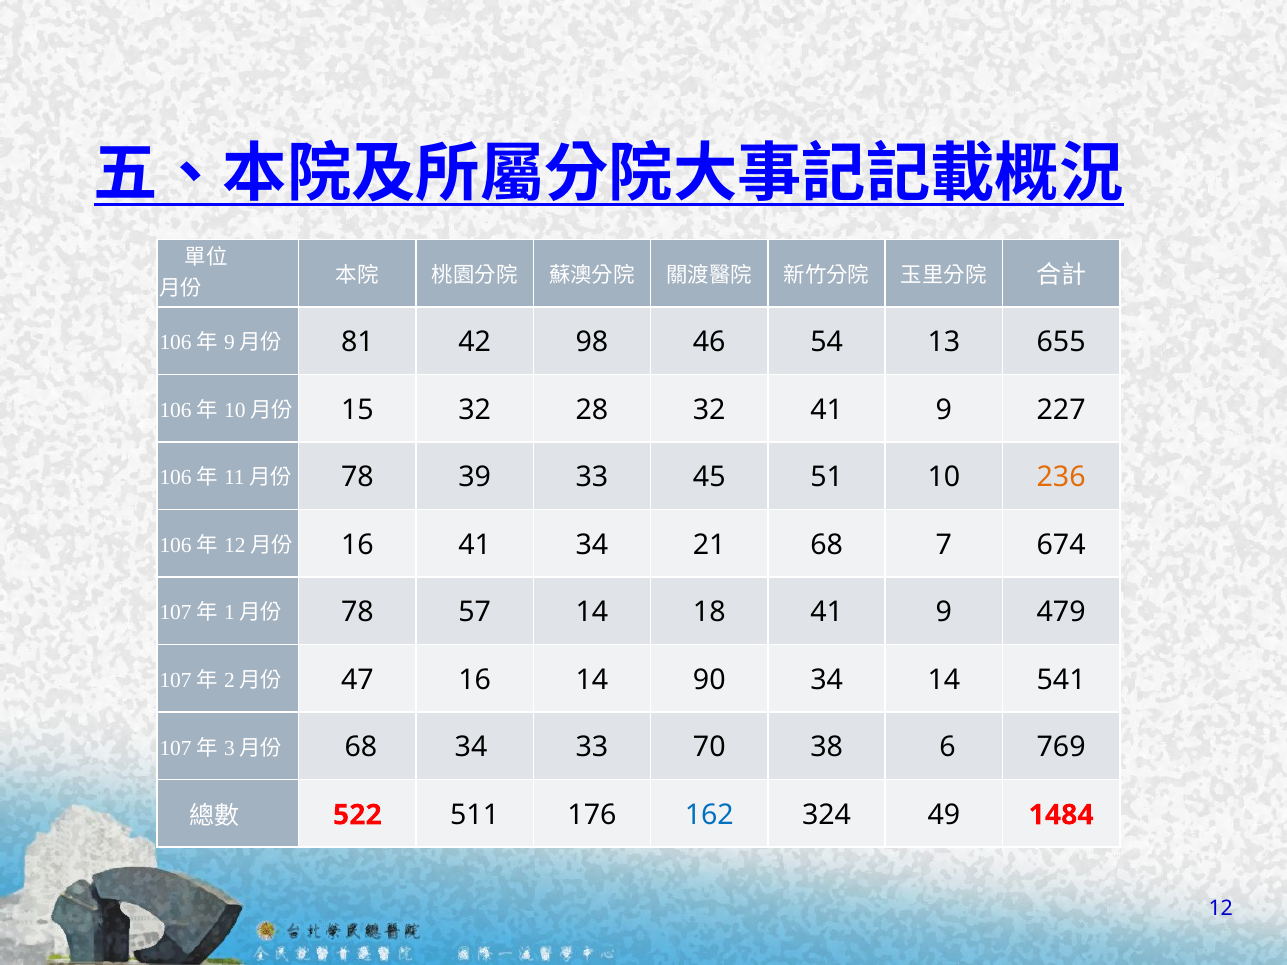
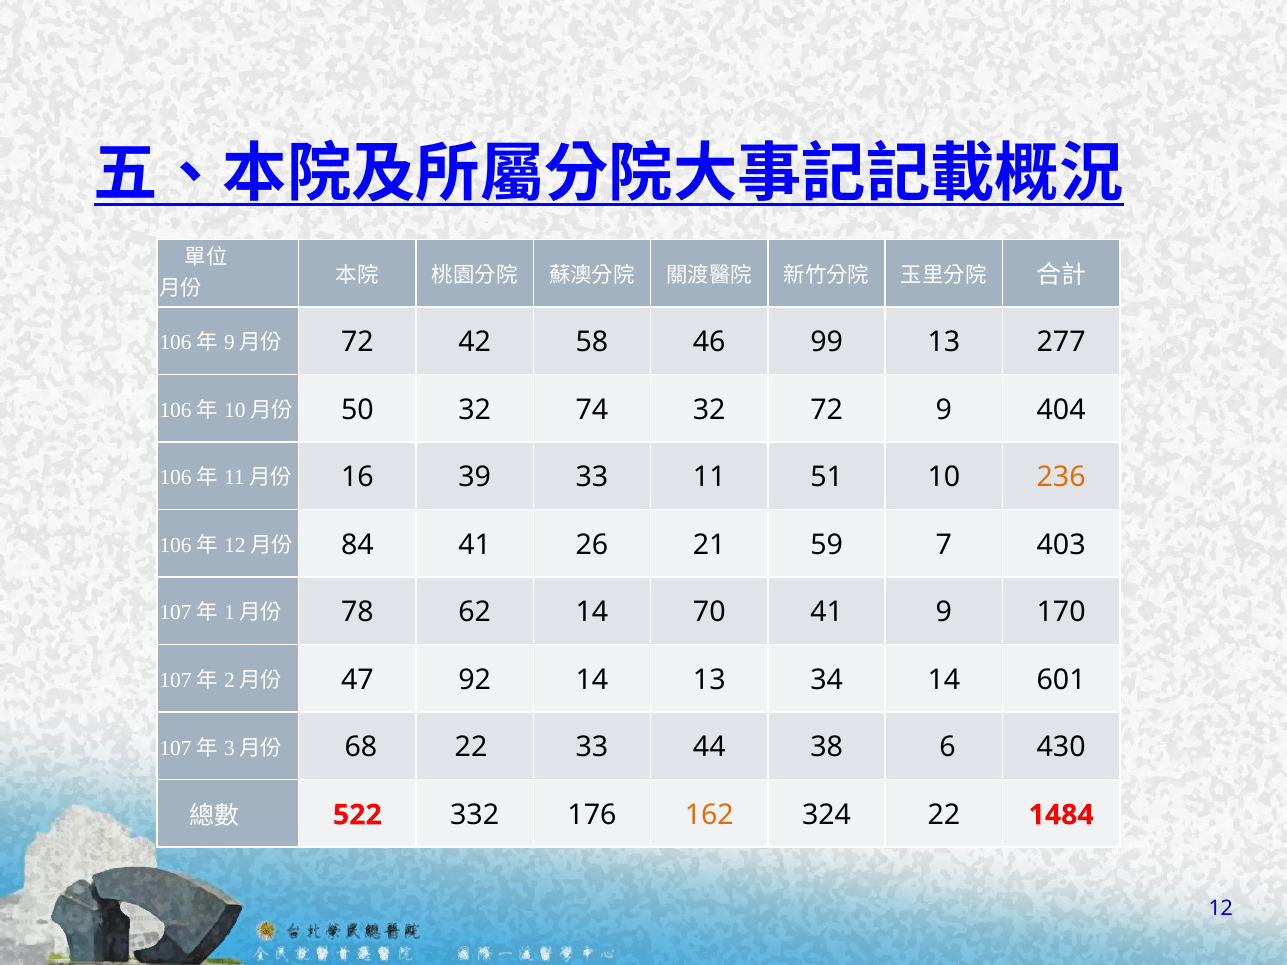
81: 81 -> 72 (357, 342)
98: 98 -> 58 (592, 342)
54: 54 -> 99 (827, 342)
655: 655 -> 277 (1061, 342)
15: 15 -> 50 (357, 410)
28: 28 -> 74 (592, 410)
32 41: 41 -> 72 (827, 410)
227: 227 -> 404 (1061, 410)
78: 78 -> 16 (357, 477)
45: 45 -> 11 (709, 477)
16: 16 -> 84 (357, 545)
41 34: 34 -> 26 (592, 545)
21 68: 68 -> 59 (827, 545)
674: 674 -> 403 (1061, 545)
57: 57 -> 62 (475, 612)
18: 18 -> 70 (709, 612)
479: 479 -> 170 (1061, 612)
47 16: 16 -> 92 (475, 680)
14 90: 90 -> 13 (709, 680)
541: 541 -> 601 (1061, 680)
68 34: 34 -> 22 (471, 748)
70: 70 -> 44 (709, 748)
769: 769 -> 430 (1061, 748)
511: 511 -> 332 (475, 815)
162 colour: blue -> orange (709, 815)
324 49: 49 -> 22 (944, 815)
